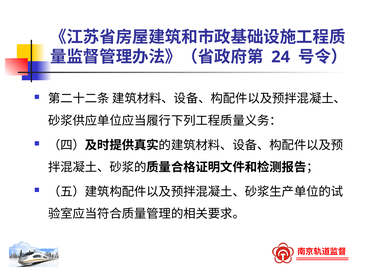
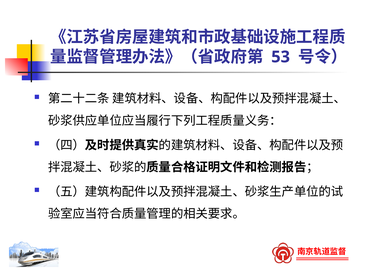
24: 24 -> 53 (281, 57)
